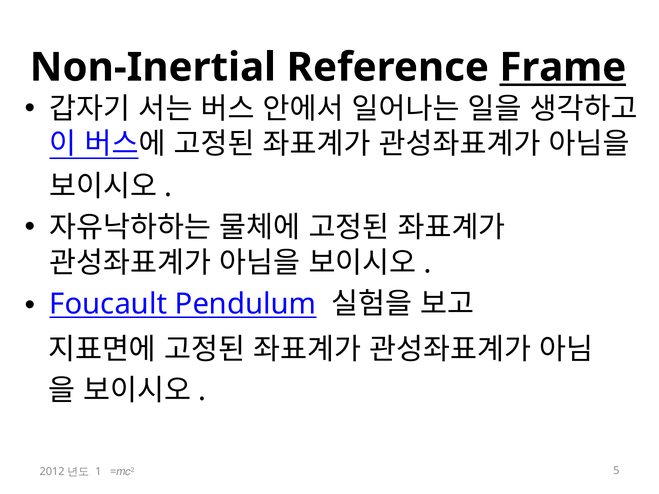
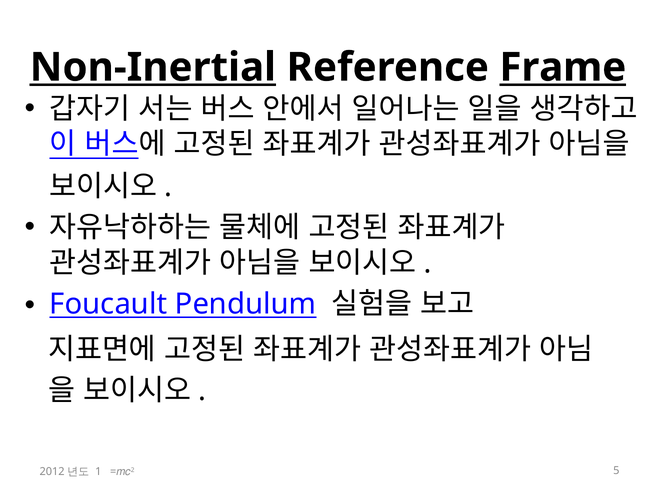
Non-Inertial underline: none -> present (153, 67)
